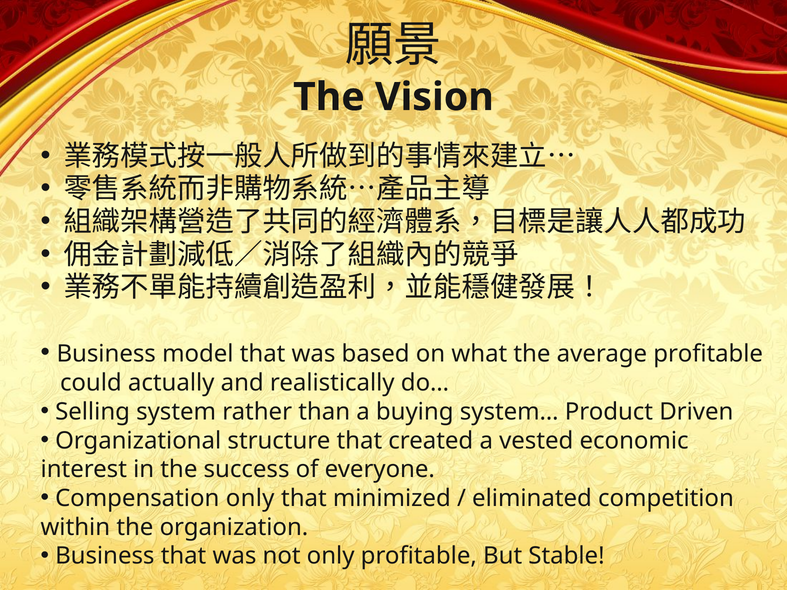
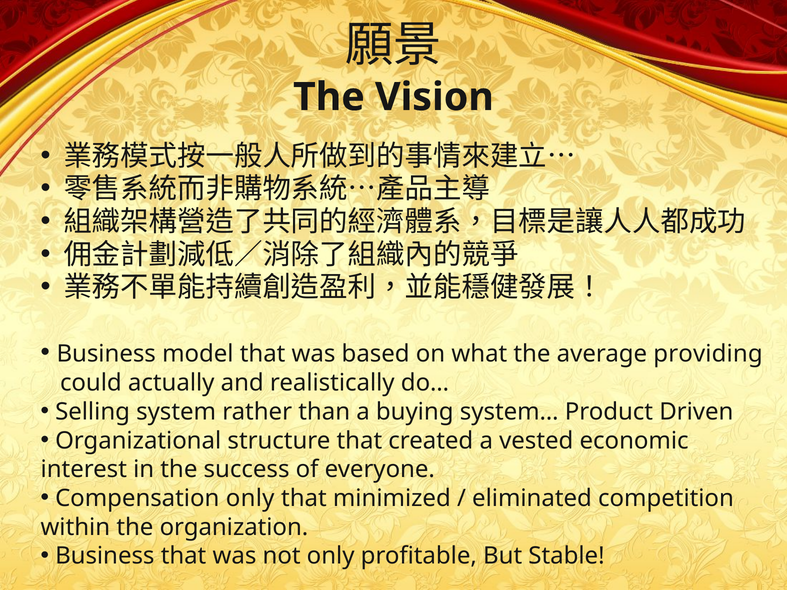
average profitable: profitable -> providing (708, 354)
